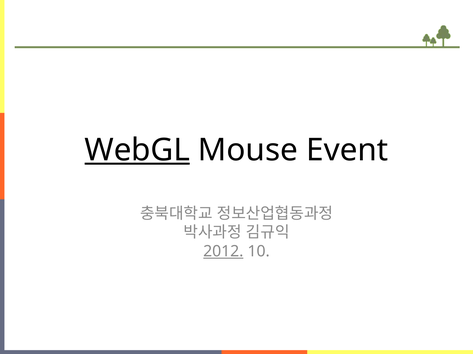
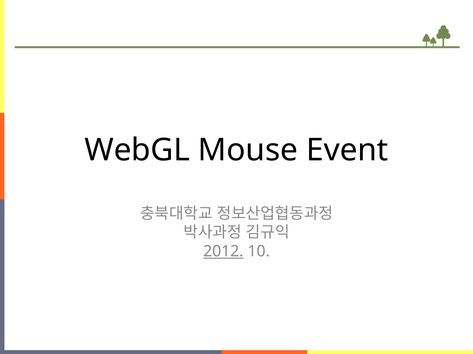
WebGL underline: present -> none (137, 150)
